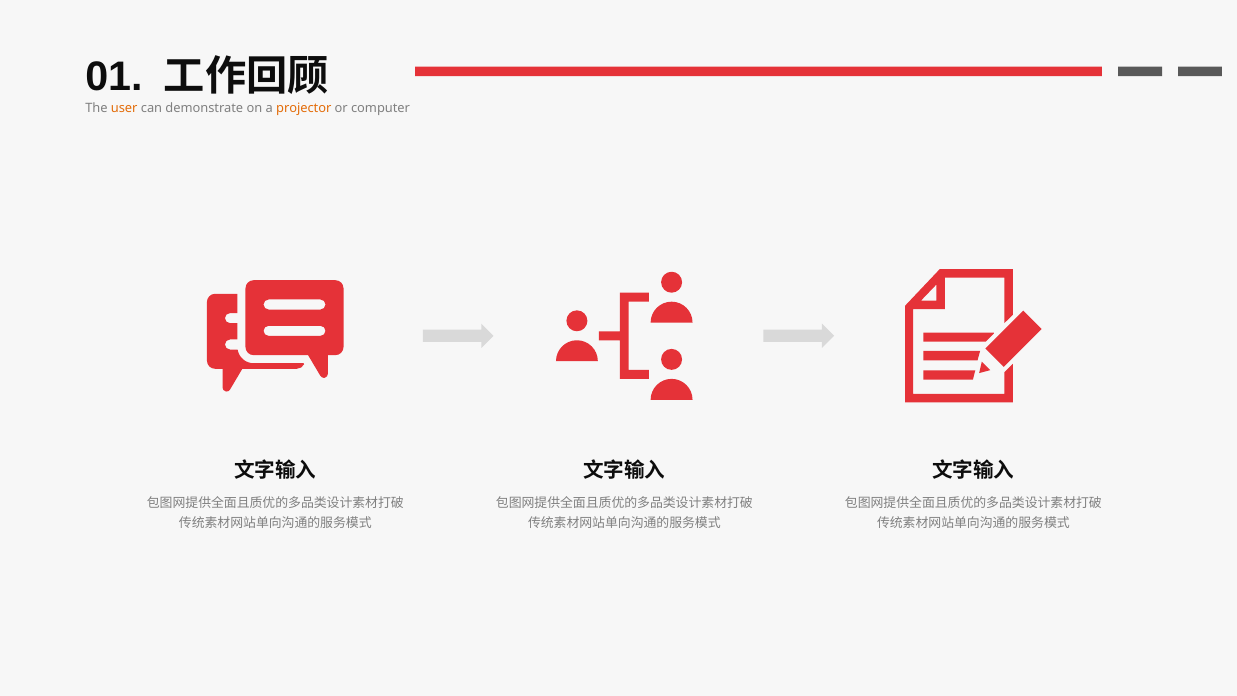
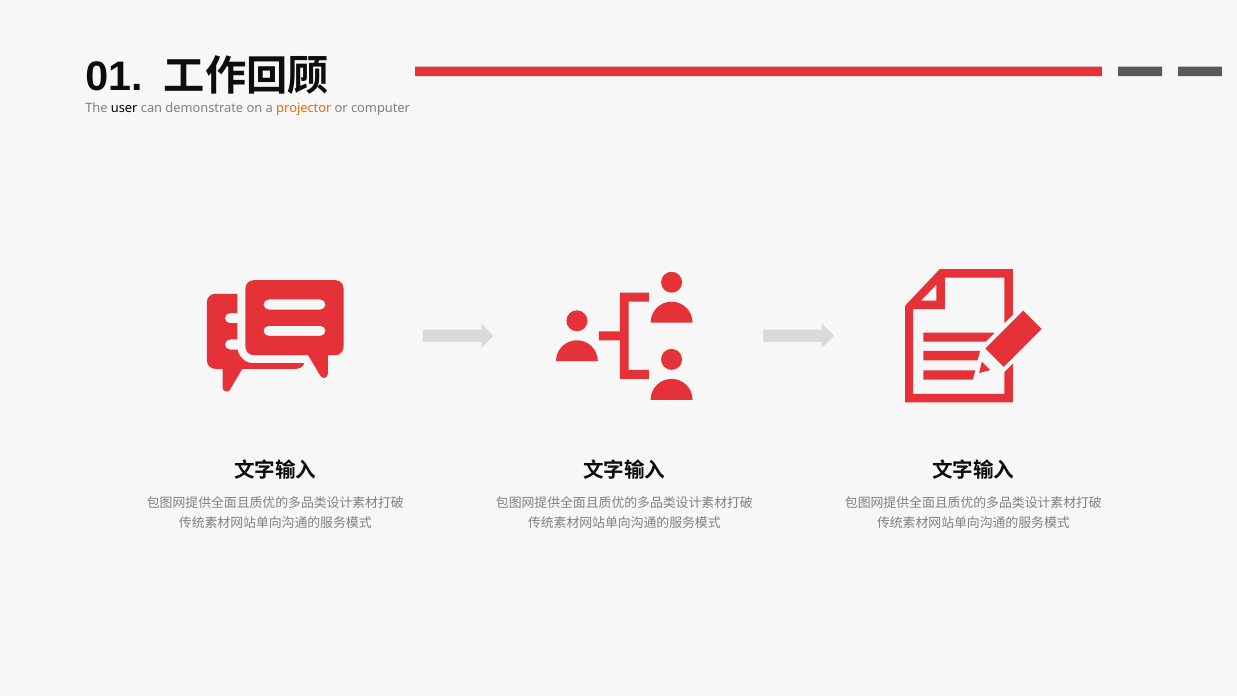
user colour: orange -> black (124, 108)
